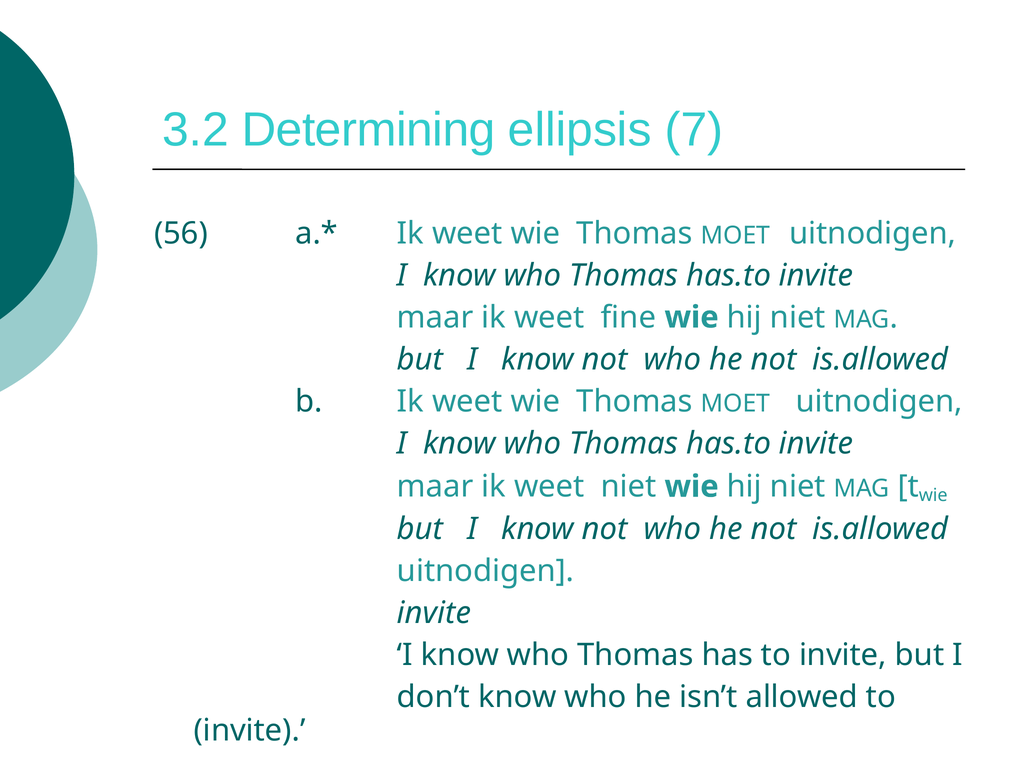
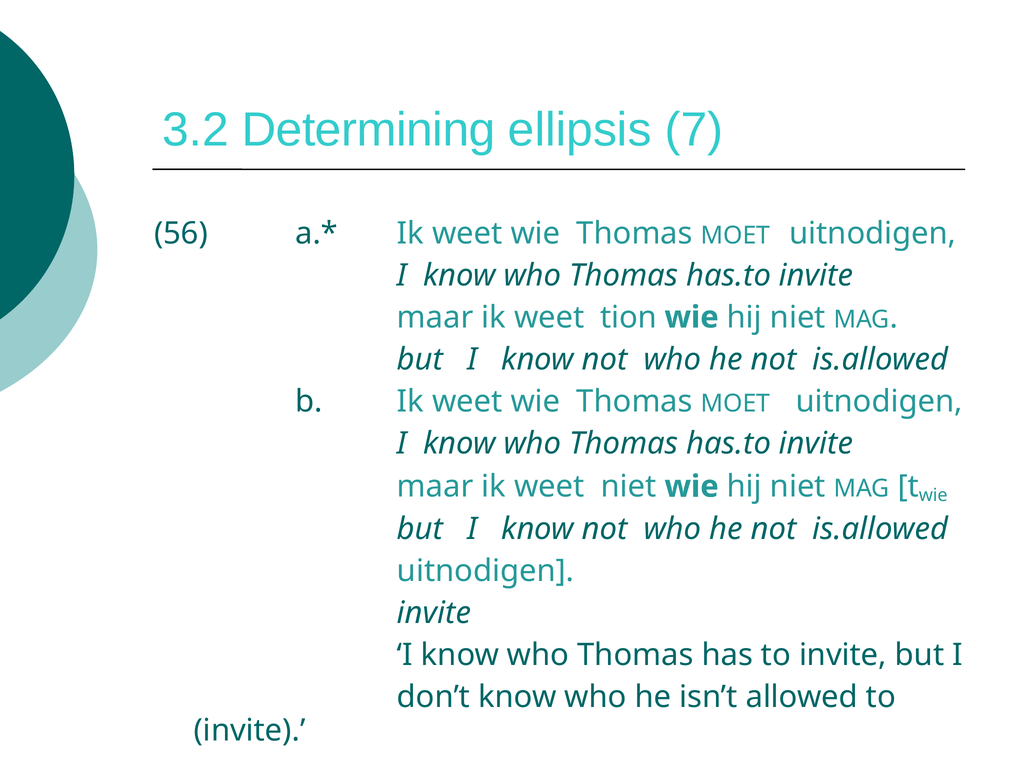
fine: fine -> tion (629, 317)
